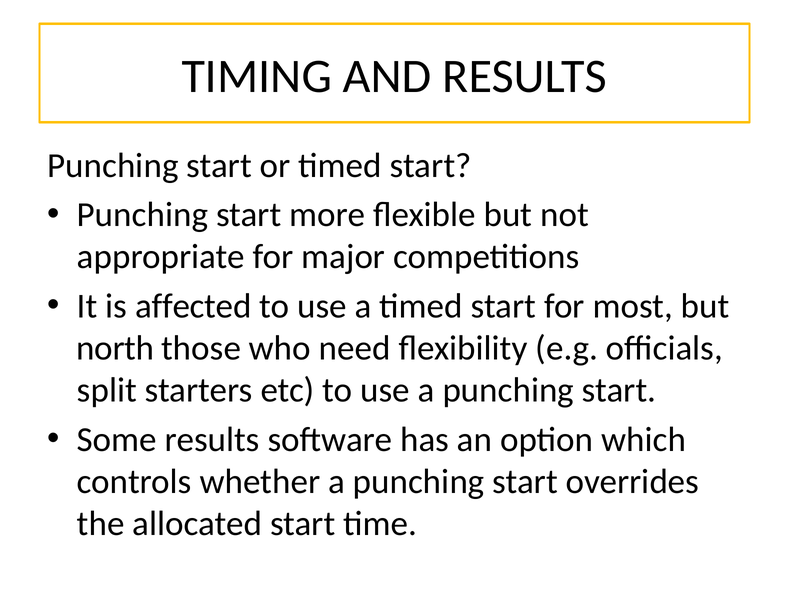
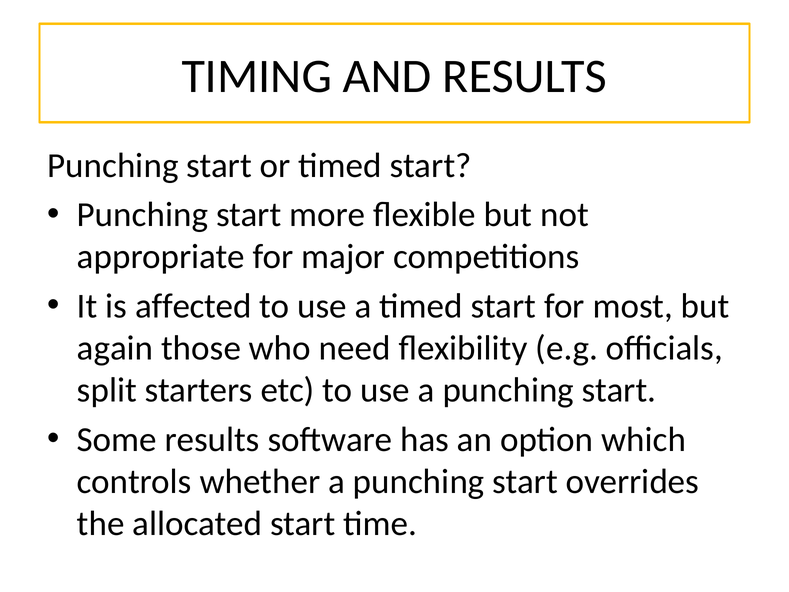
north: north -> again (115, 348)
